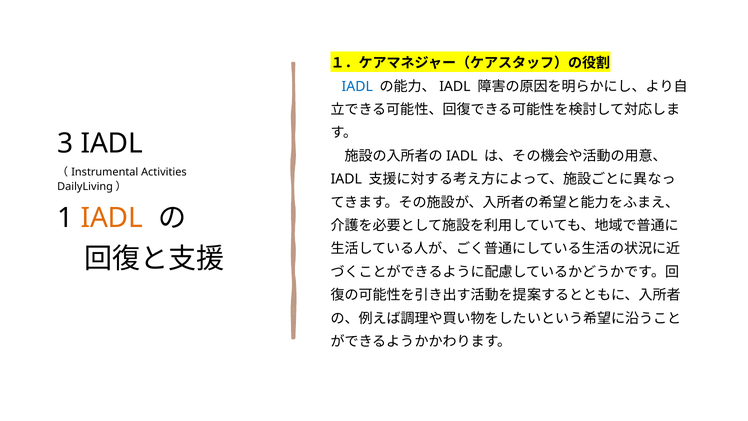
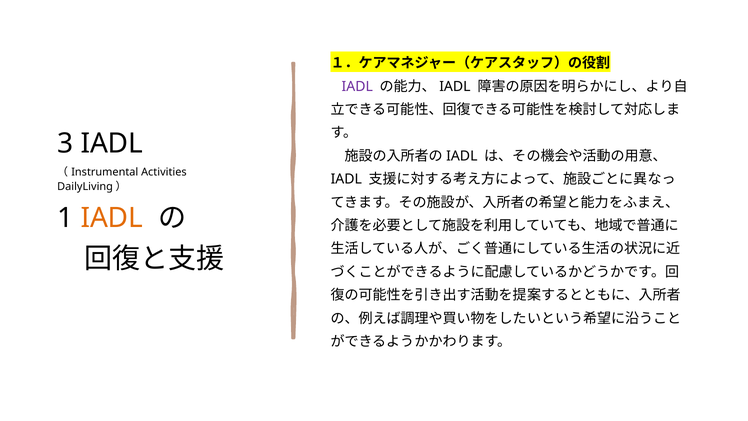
IADL colour: blue -> purple (357, 86)
